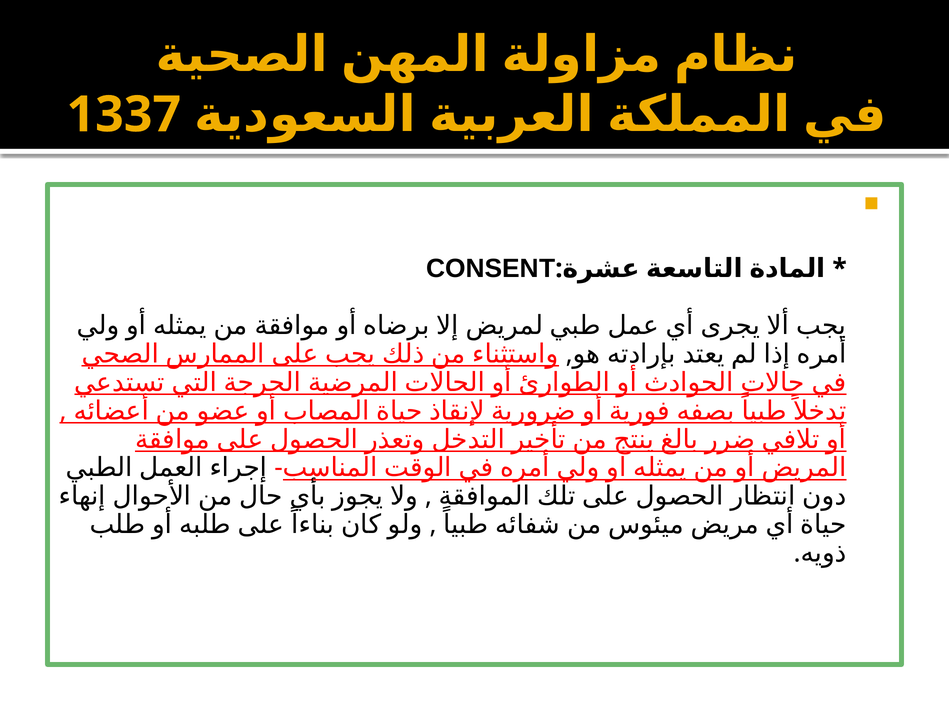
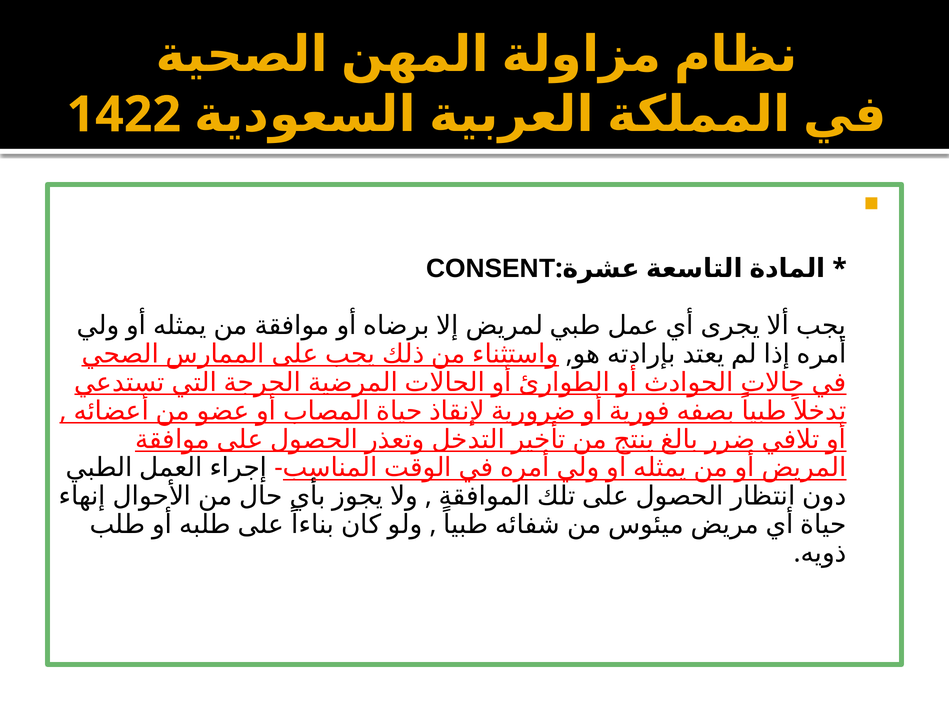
1337: 1337 -> 1422 (124, 115)
